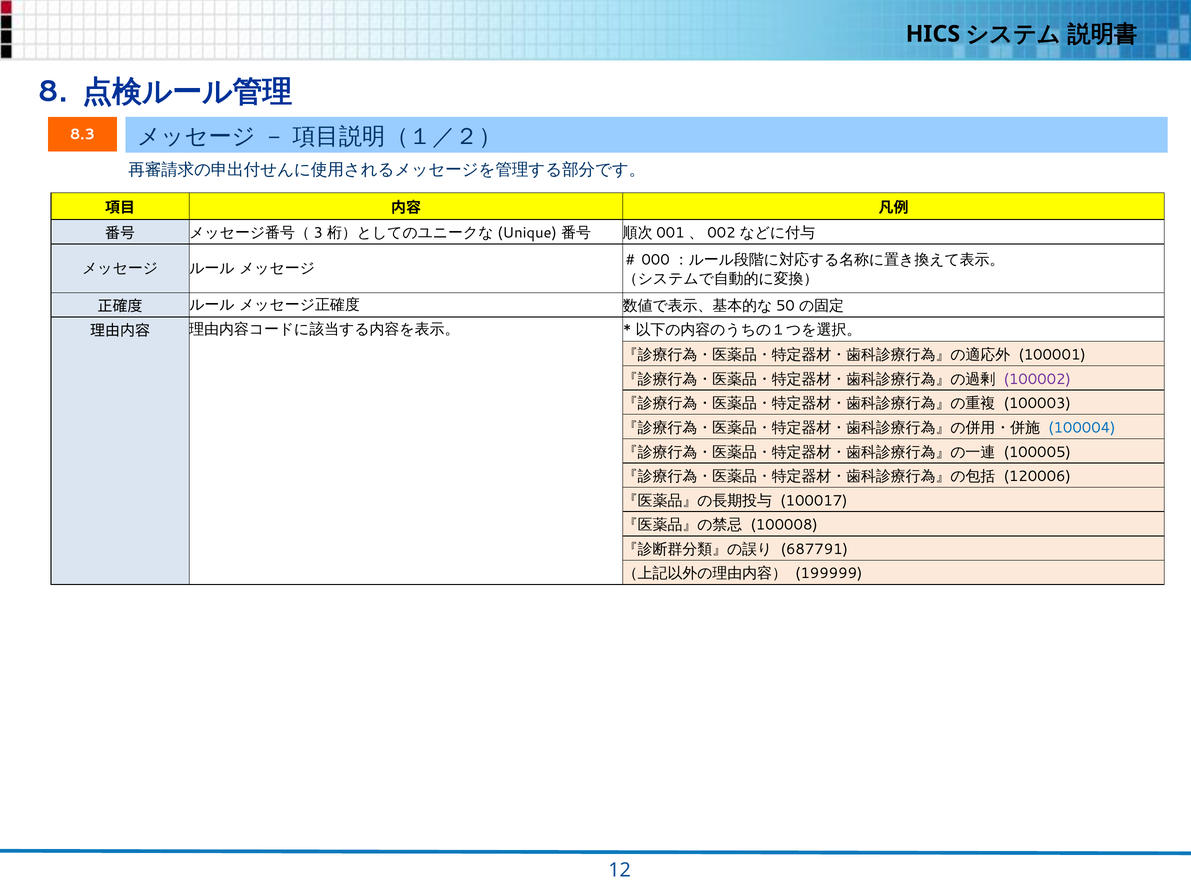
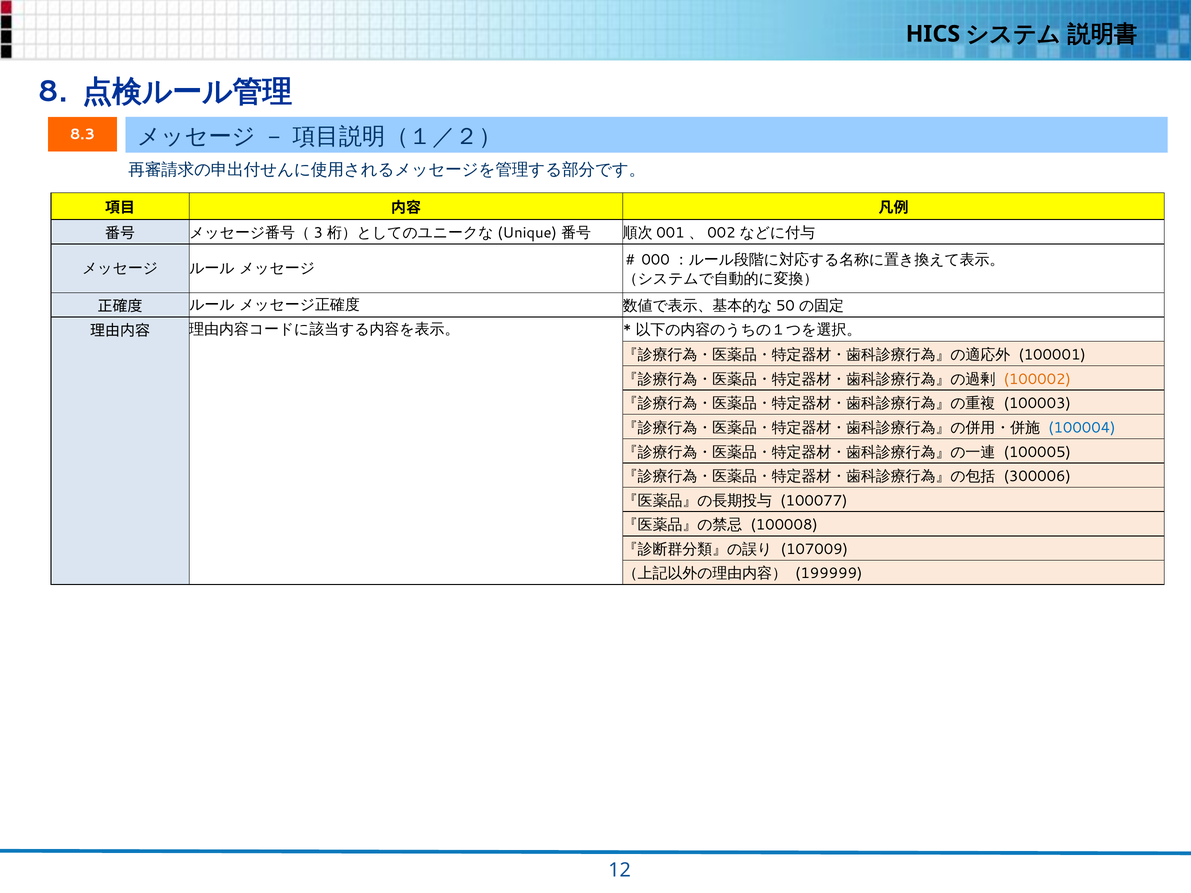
100002 colour: purple -> orange (1037, 379)
120006: 120006 -> 300006 (1037, 477)
100017: 100017 -> 100077 (814, 501)
687791: 687791 -> 107009 (814, 550)
